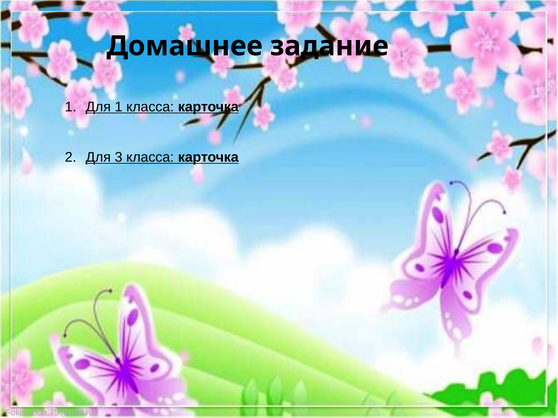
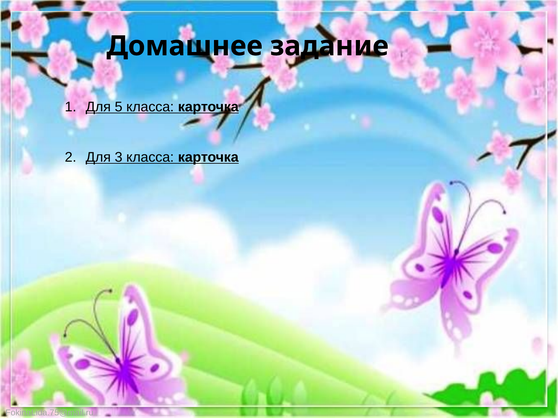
Для 1: 1 -> 5 (119, 107)
